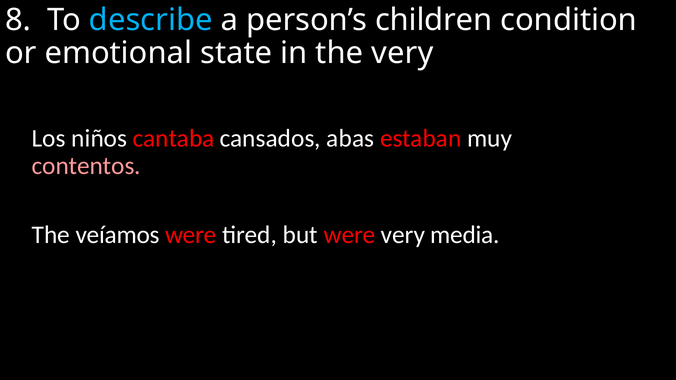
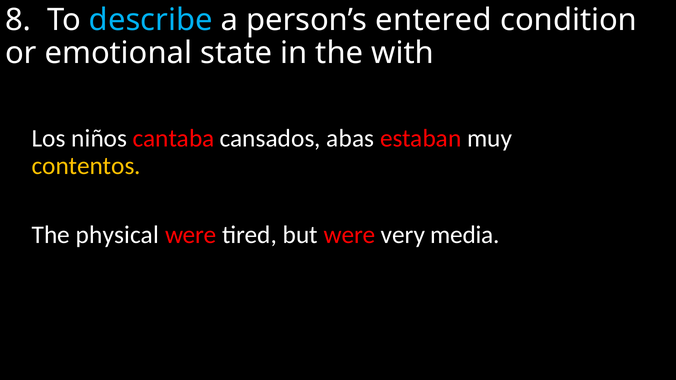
children: children -> entered (434, 20)
the very: very -> with (403, 53)
contentos colour: pink -> yellow (86, 166)
veíamos: veíamos -> physical (117, 235)
